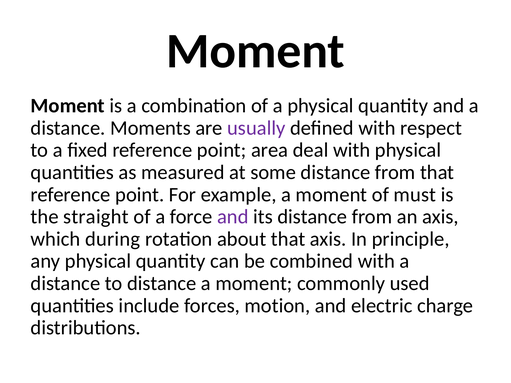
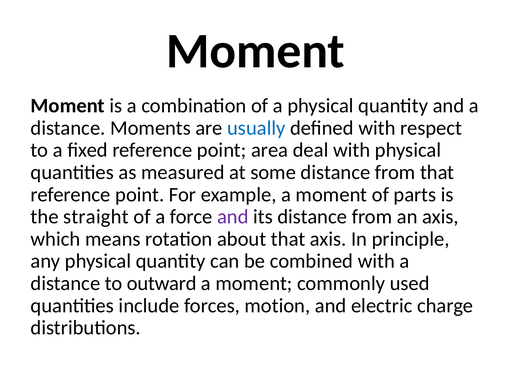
usually colour: purple -> blue (256, 128)
must: must -> parts (415, 195)
during: during -> means (113, 239)
to distance: distance -> outward (162, 284)
